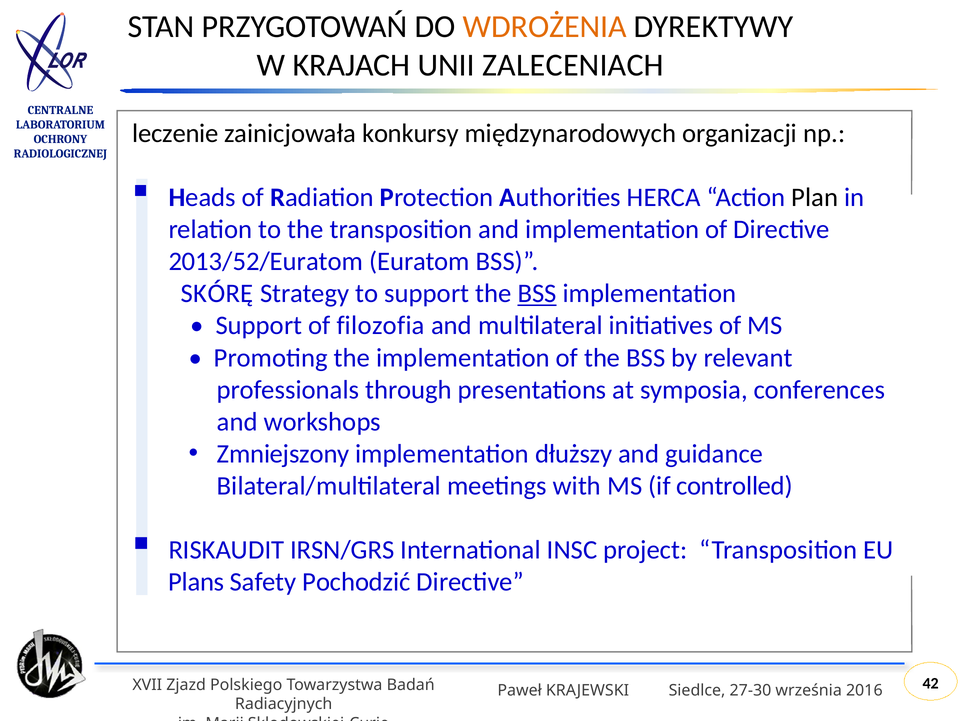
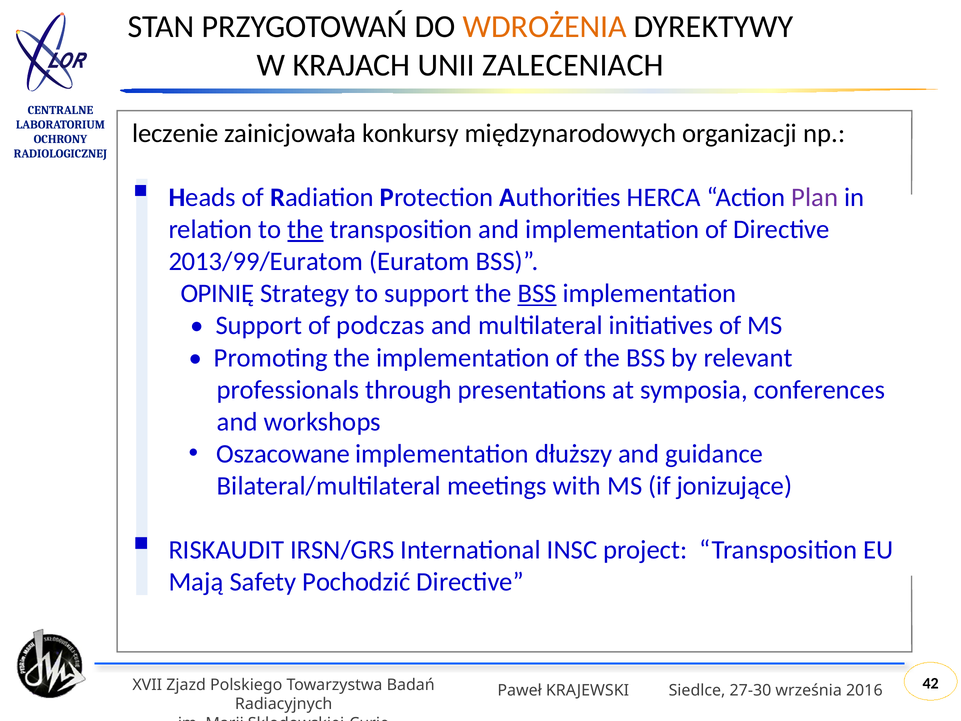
Plan colour: black -> purple (815, 197)
the underline: none -> present (305, 229)
2013/52/Euratom: 2013/52/Euratom -> 2013/99/Euratom (266, 261)
SKÓRĘ: SKÓRĘ -> OPINIĘ (217, 293)
filozofia: filozofia -> podczas (381, 326)
Zmniejszony: Zmniejszony -> Oszacowane (283, 454)
controlled: controlled -> jonizujące (734, 486)
Plans: Plans -> Mają (196, 582)
